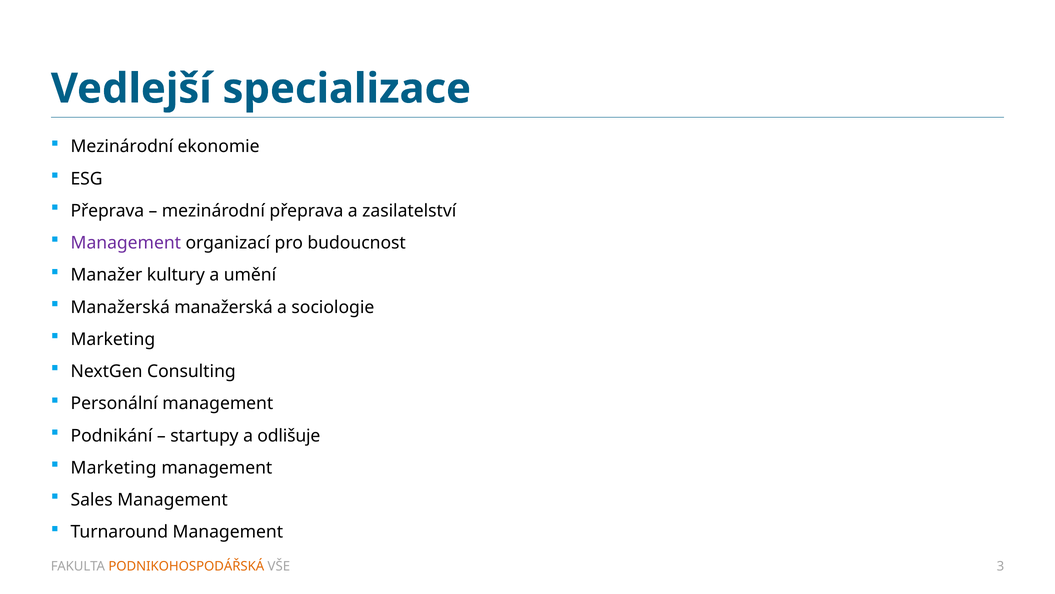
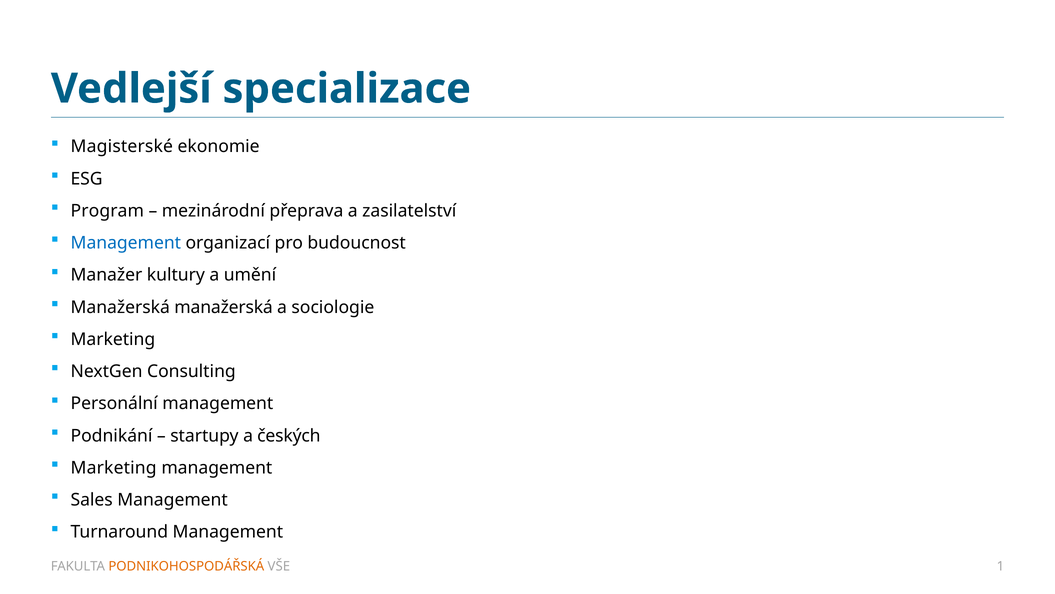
Mezinárodní: Mezinárodní -> Magisterské (122, 147)
Přeprava: Přeprava -> Program (107, 211)
Management colour: purple -> blue (126, 243)
odlišuje: odlišuje -> českých (289, 435)
3: 3 -> 1 (1000, 566)
